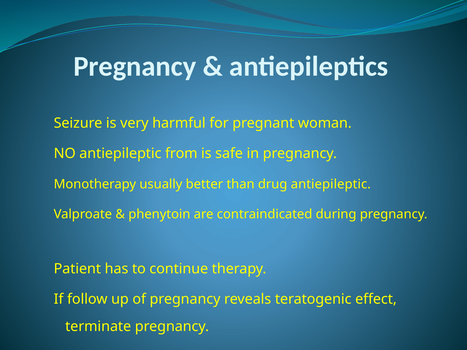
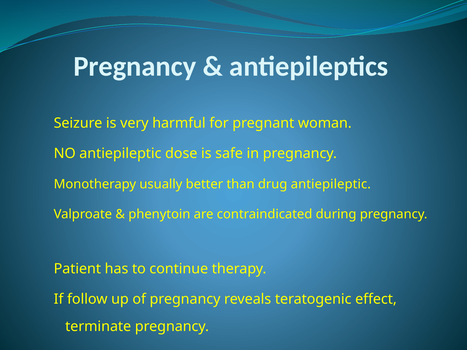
from: from -> dose (181, 154)
